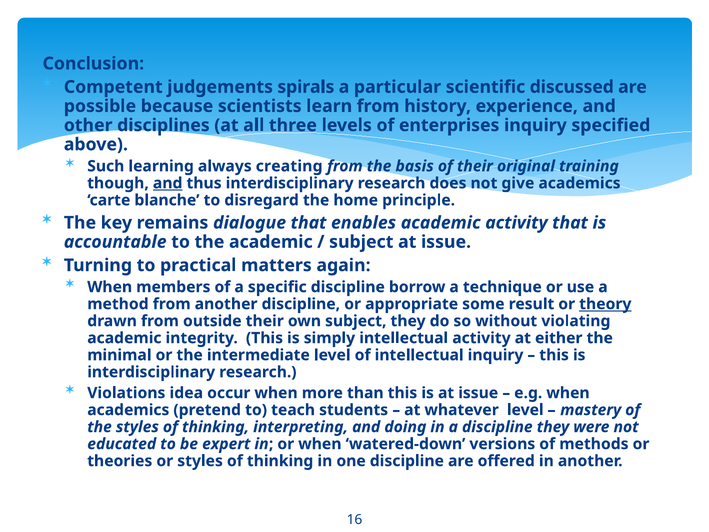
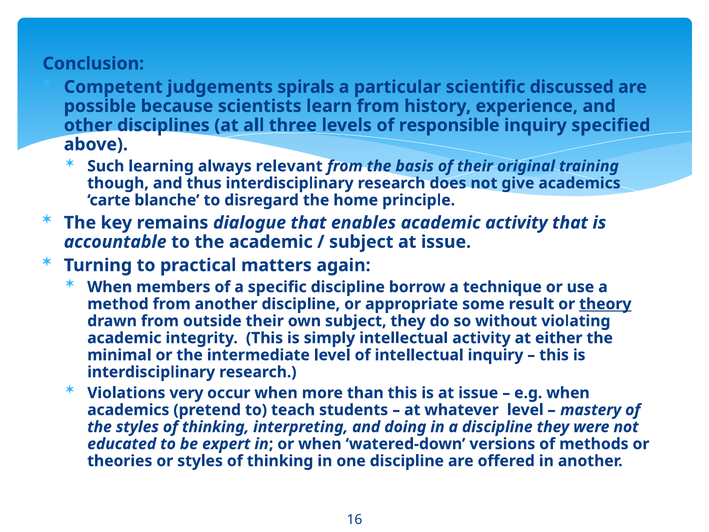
enterprises: enterprises -> responsible (449, 125)
creating: creating -> relevant (289, 166)
and underline: present -> none (168, 183)
idea: idea -> very (186, 393)
